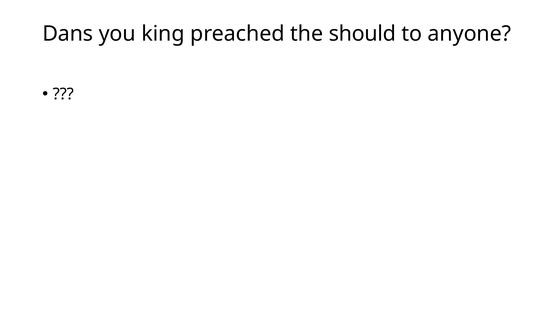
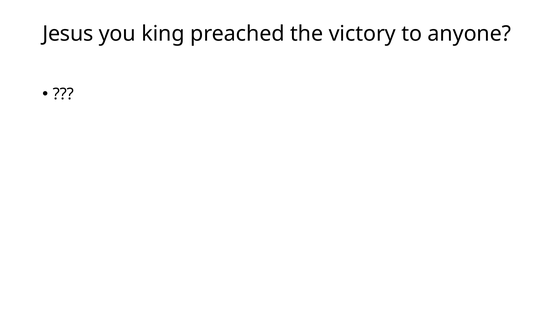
Dans: Dans -> Jesus (68, 34)
should: should -> victory (362, 34)
